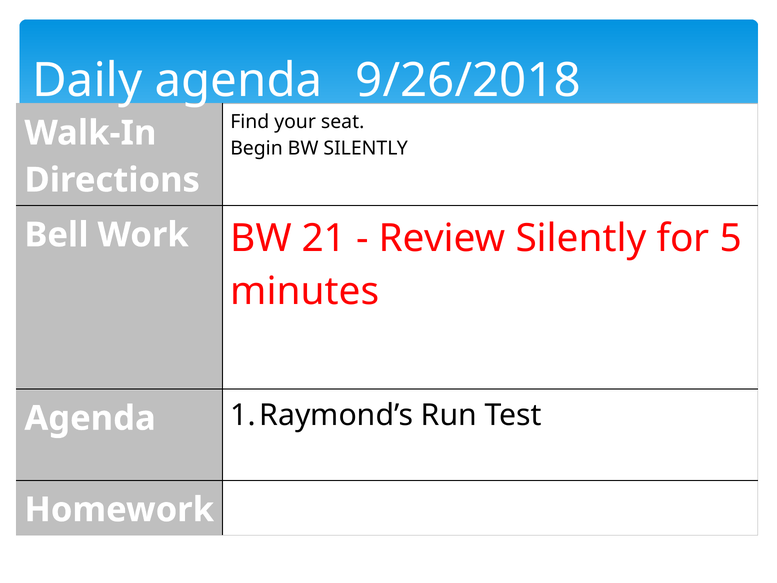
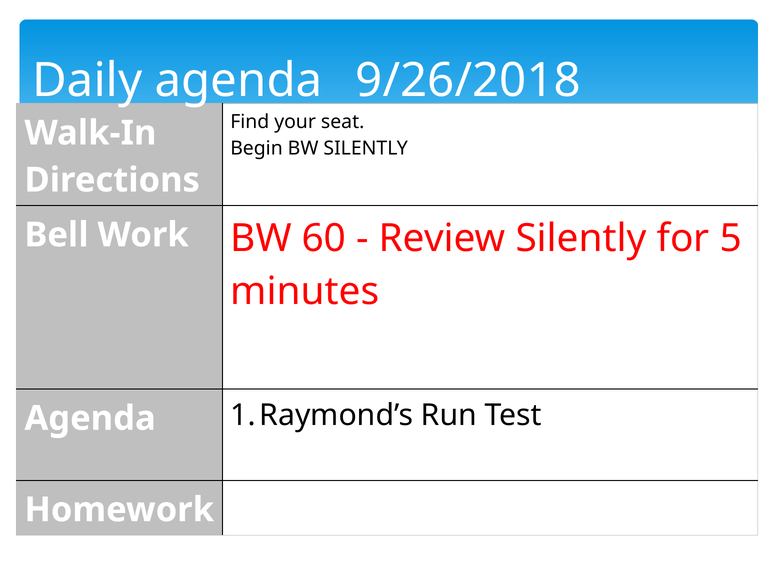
21: 21 -> 60 (324, 238)
